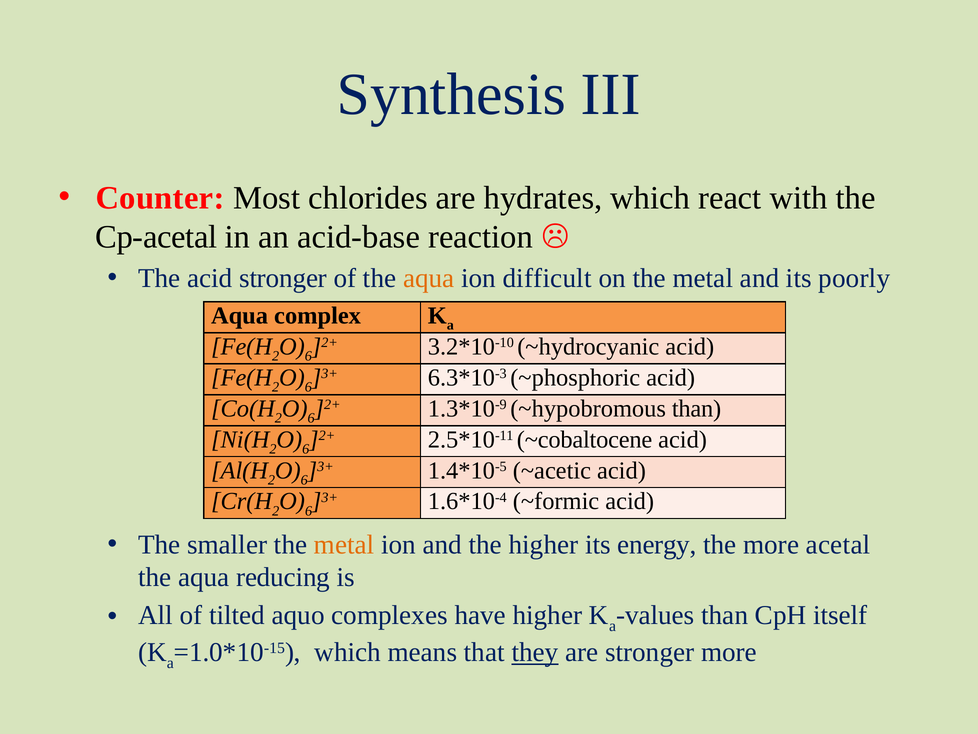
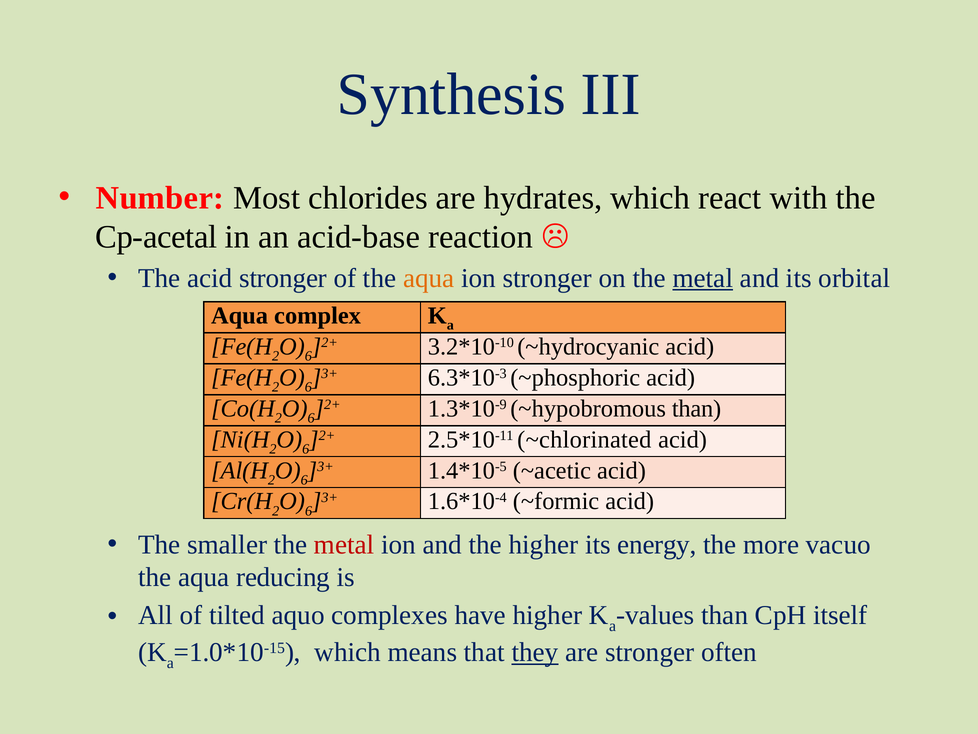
Counter: Counter -> Number (160, 198)
ion difficult: difficult -> stronger (547, 278)
metal underline: none -> present (703, 278)
poorly: poorly -> orbital (854, 278)
~cobaltocene: ~cobaltocene -> ~chlorinated (584, 439)
metal colour: orange -> red (344, 544)
acetal: acetal -> vacuo (838, 544)
stronger more: more -> often (729, 652)
